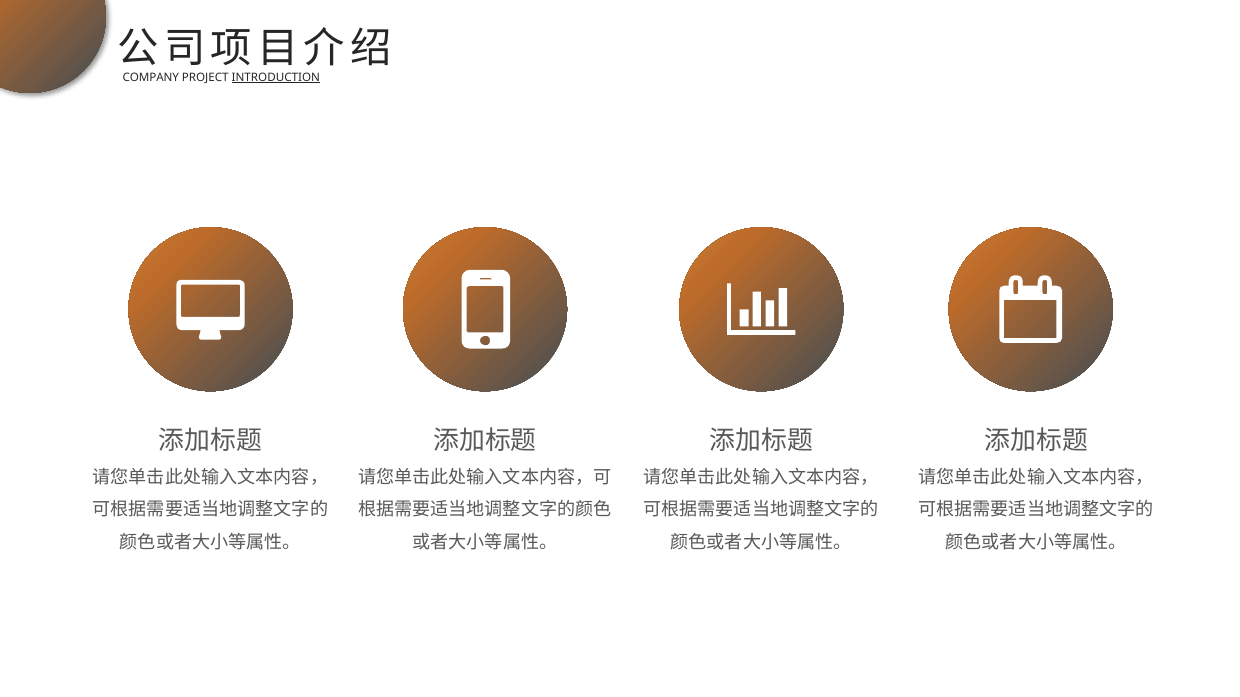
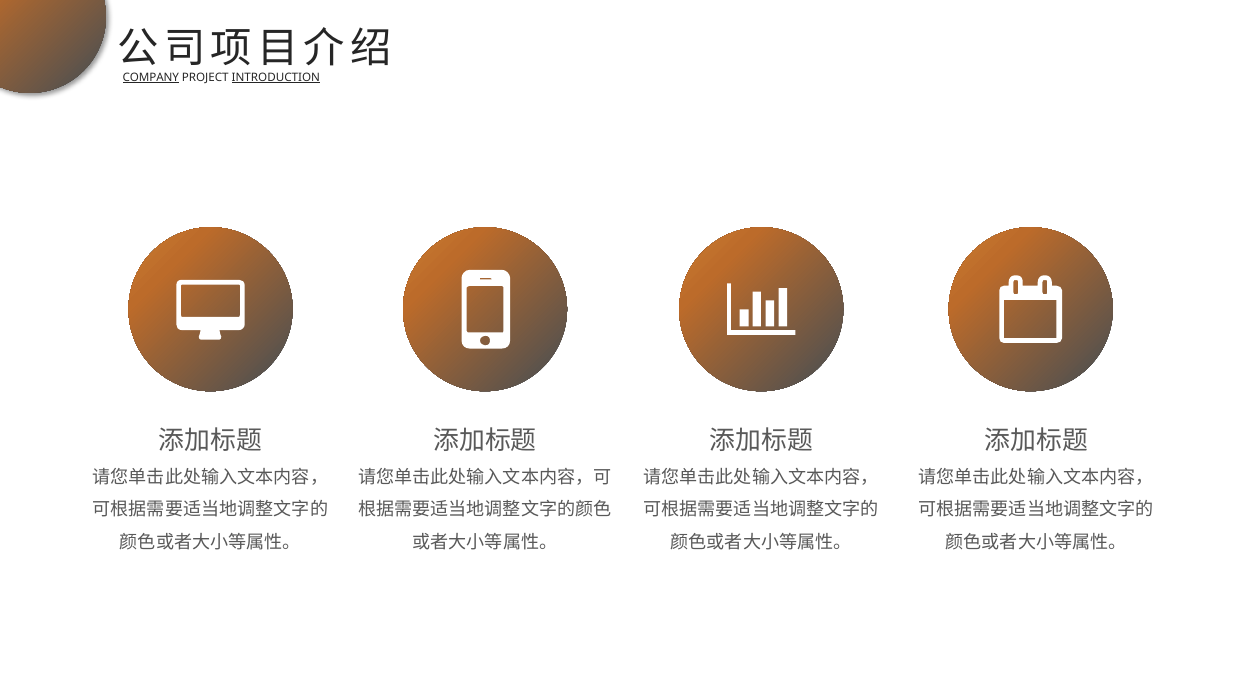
COMPANY underline: none -> present (151, 77)
